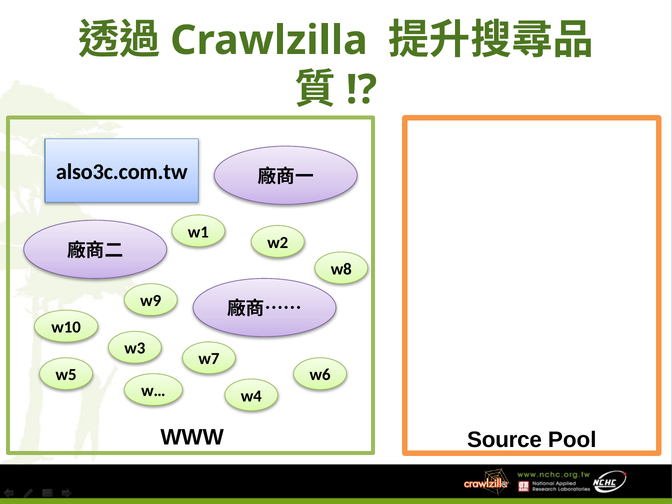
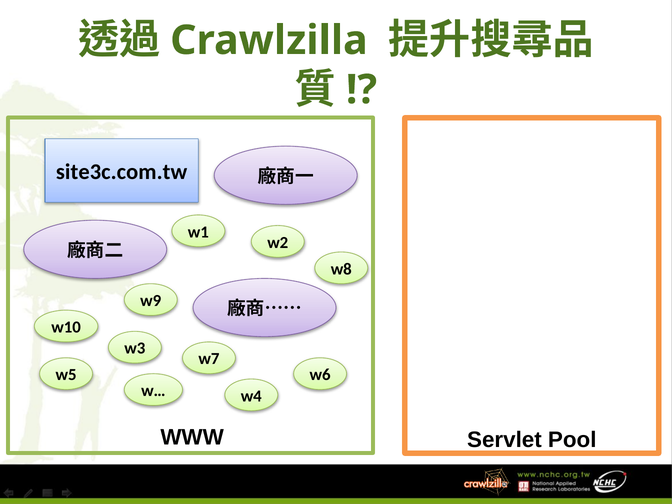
also3c.com.tw: also3c.com.tw -> site3c.com.tw (122, 172)
Source: Source -> Servlet (504, 440)
